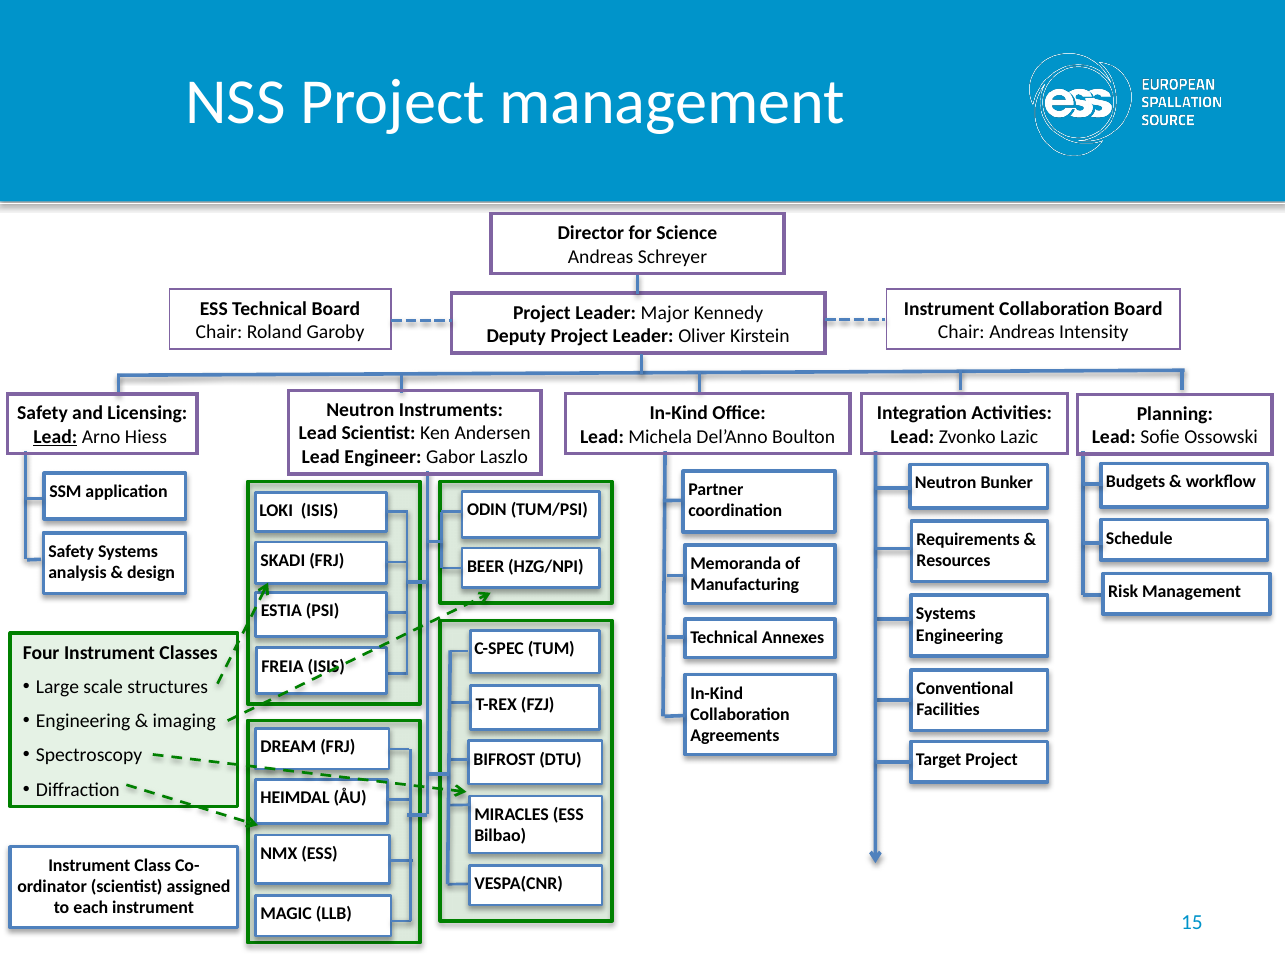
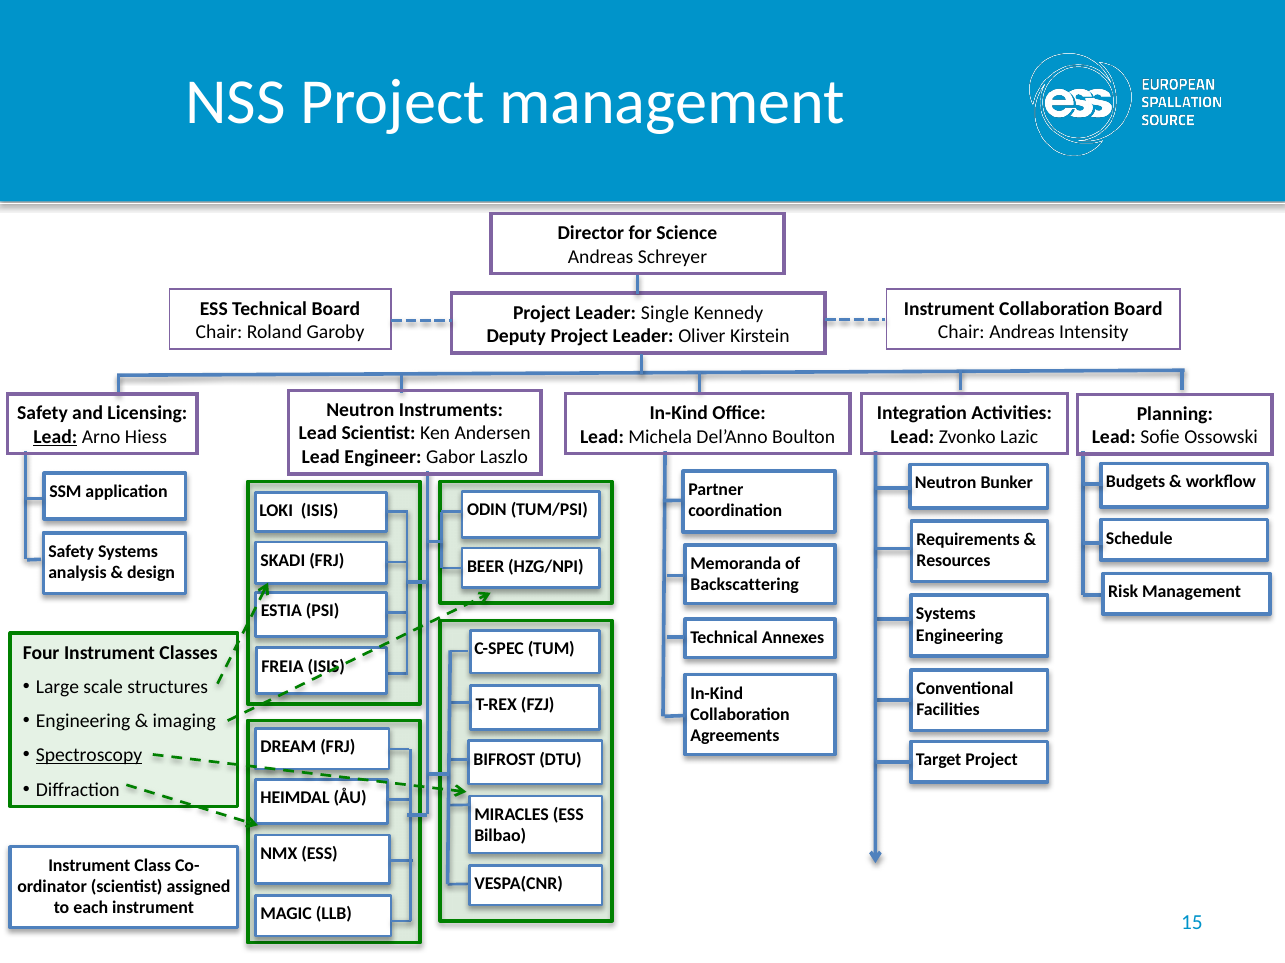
Major: Major -> Single (665, 313)
Manufacturing: Manufacturing -> Backscattering (745, 585)
Spectroscopy underline: none -> present (89, 756)
